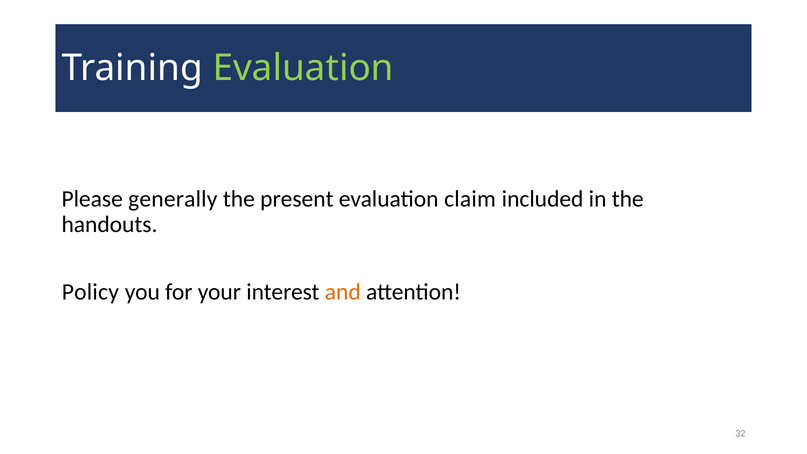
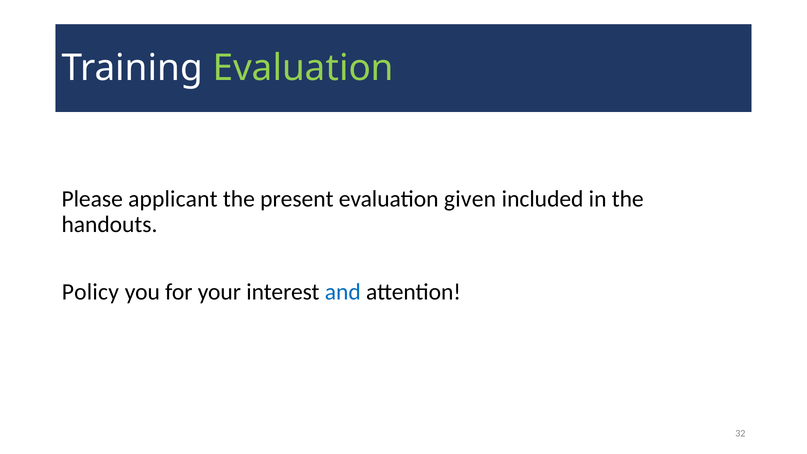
generally: generally -> applicant (173, 199)
claim: claim -> given (470, 199)
and colour: orange -> blue (343, 292)
